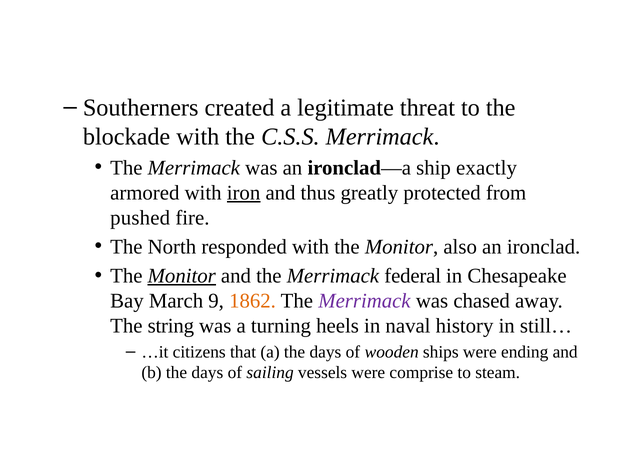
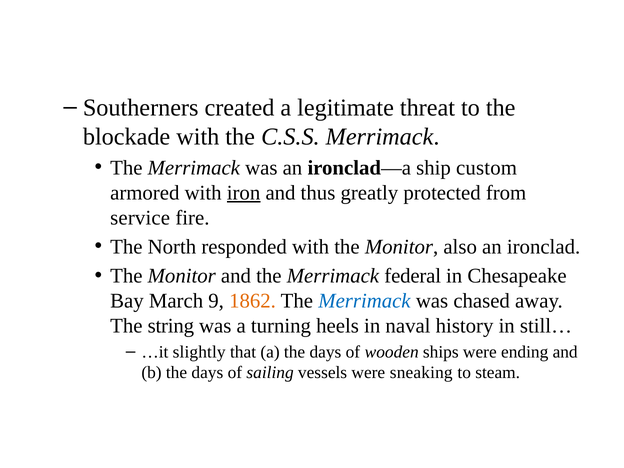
exactly: exactly -> custom (487, 168)
pushed: pushed -> service (140, 218)
Monitor underline: present -> none (182, 276)
Merrimack colour: purple -> blue (364, 301)
citizens: citizens -> slightly (199, 352)
comprise: comprise -> sneaking (421, 373)
